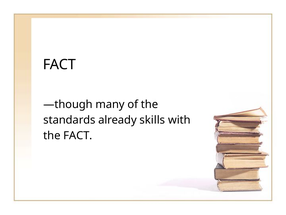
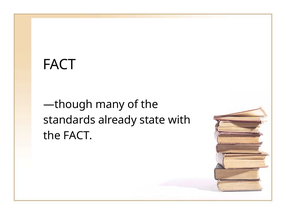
skills: skills -> state (152, 120)
